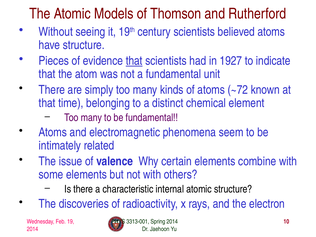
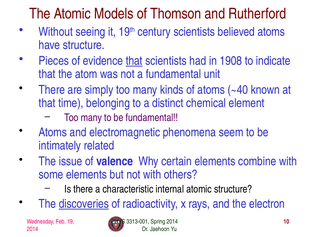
1927: 1927 -> 1908 (231, 61)
~72: ~72 -> ~40 (238, 90)
discoveries underline: none -> present (84, 204)
